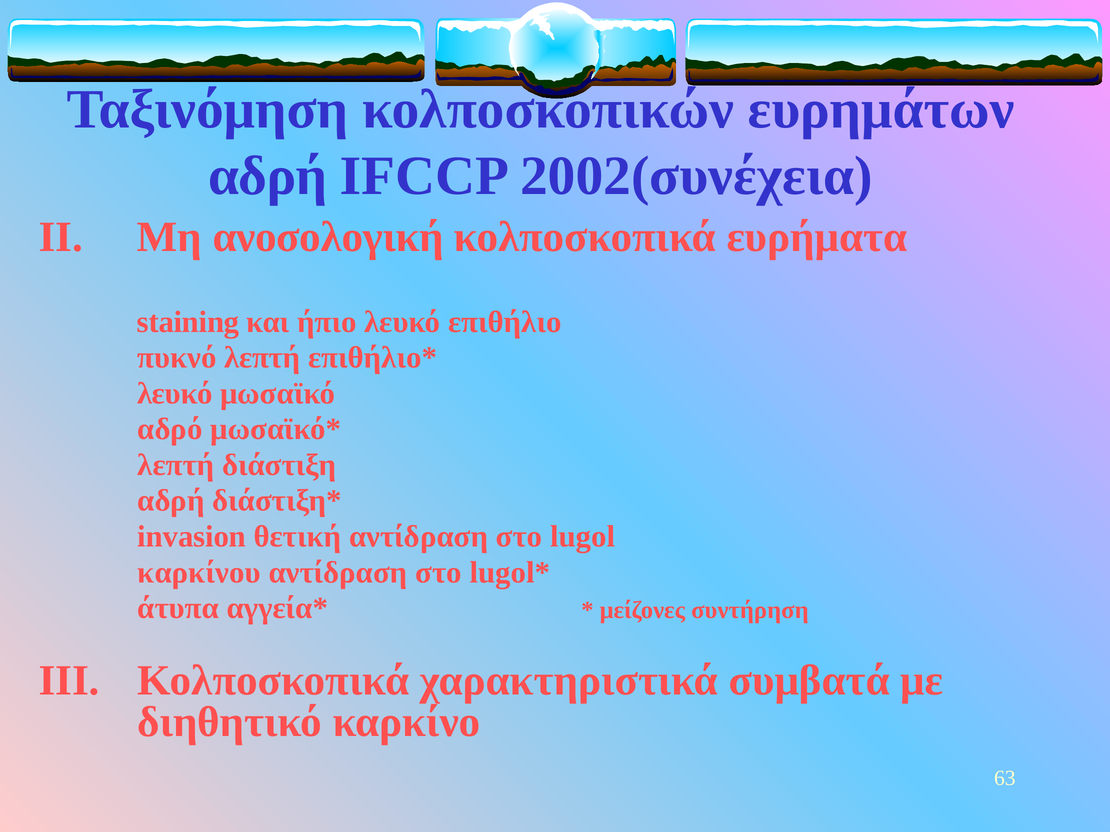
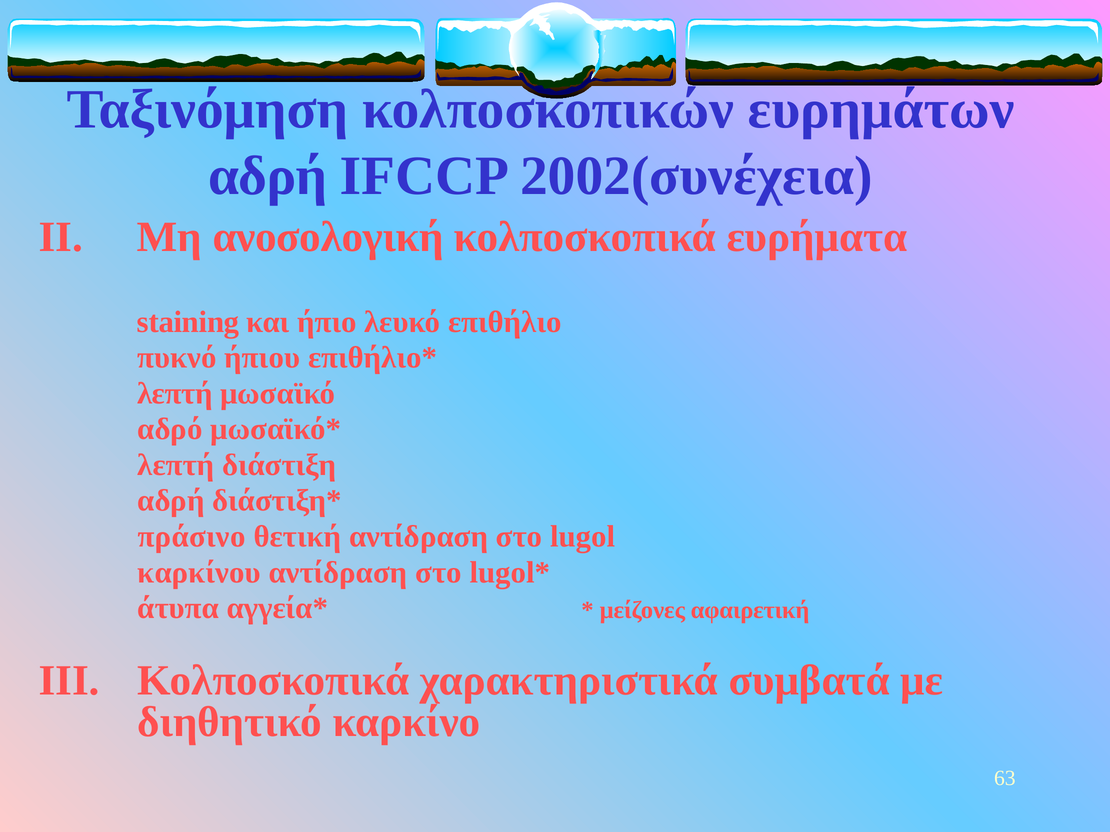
πυκνό λεπτή: λεπτή -> ήπιου (262, 358)
λευκό: λευκό -> λεπτή (175, 394)
invasion: invasion -> πράσινο (191, 537)
συντήρηση: συντήρηση -> αφαιρετική (750, 611)
